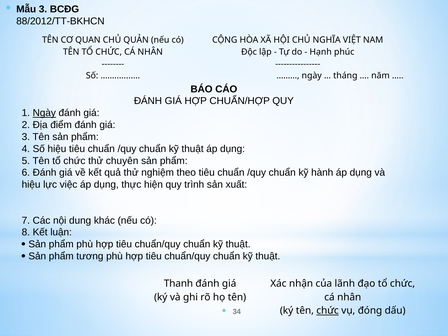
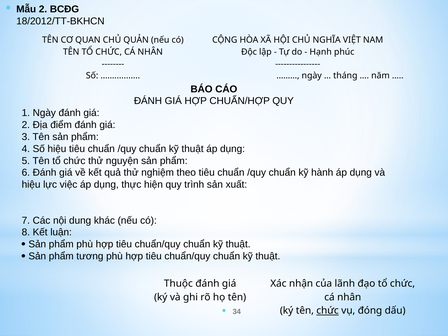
Mẫu 3: 3 -> 2 (43, 9)
88/2012/TT-BKHCN: 88/2012/TT-BKHCN -> 18/2012/TT-BKHCN (60, 21)
Ngày underline: present -> none (44, 113)
chuyên: chuyên -> nguyện (122, 161)
Thanh: Thanh -> Thuộc (178, 284)
